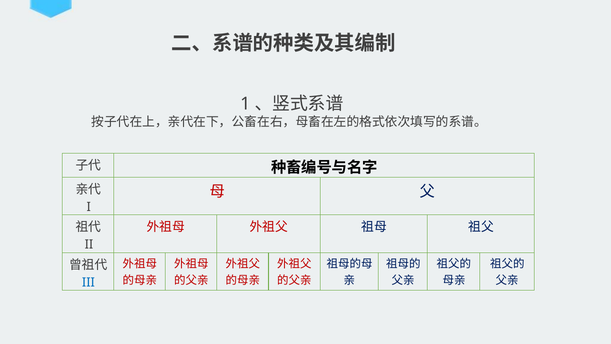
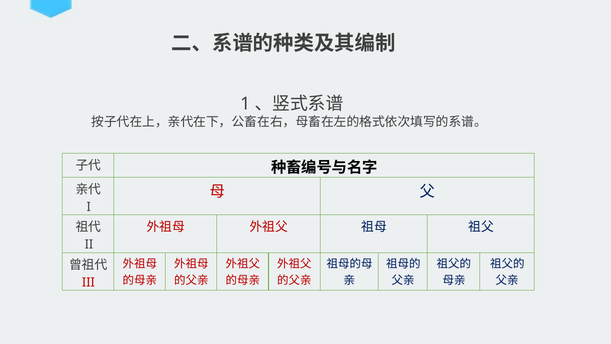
III colour: blue -> red (88, 282)
